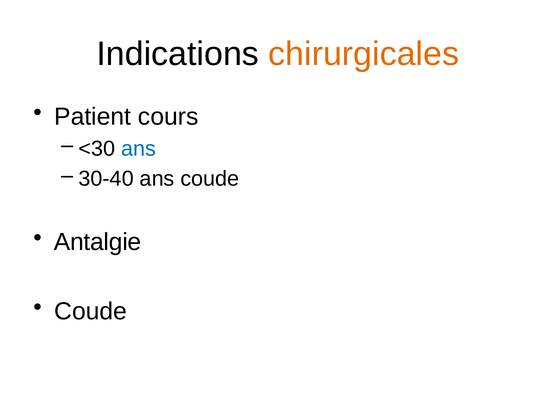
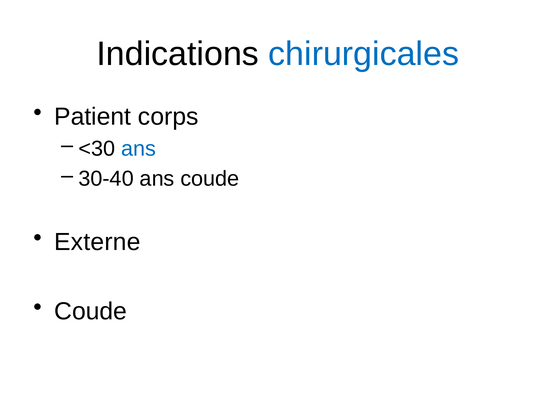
chirurgicales colour: orange -> blue (364, 54)
cours: cours -> corps (168, 117)
Antalgie: Antalgie -> Externe (97, 242)
